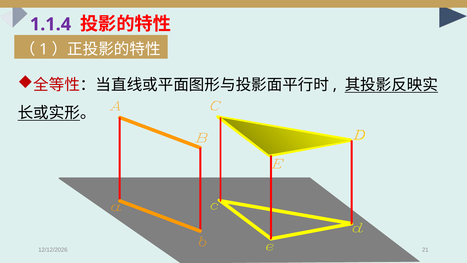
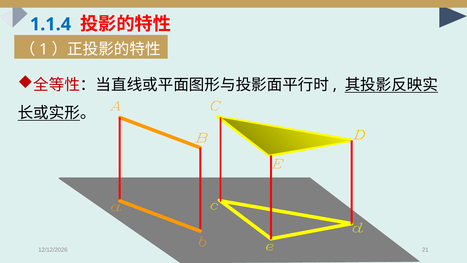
1.1.4 colour: purple -> blue (50, 24)
